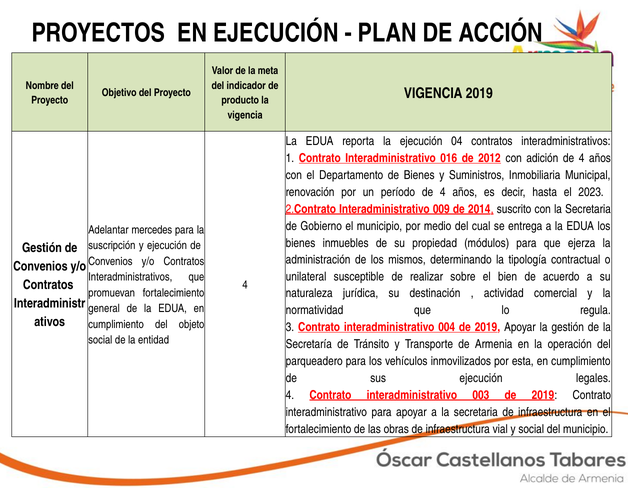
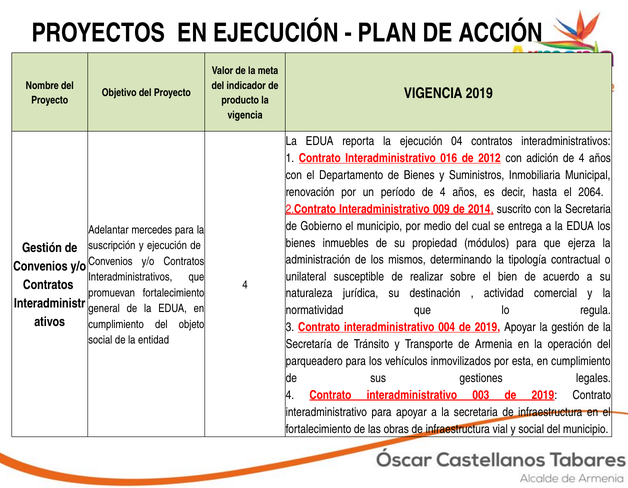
2023: 2023 -> 2064 (591, 192)
sus ejecución: ejecución -> gestiones (481, 378)
